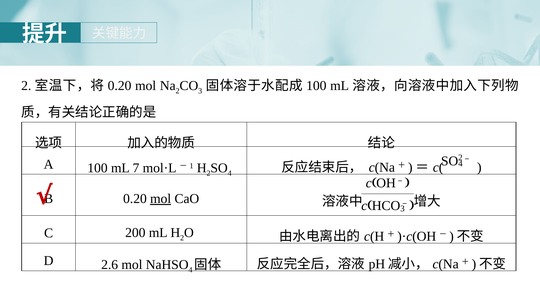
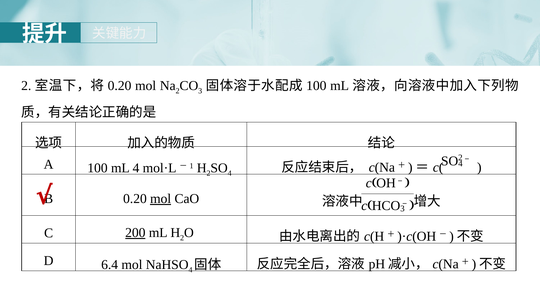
mL 7: 7 -> 4 (136, 168)
200 underline: none -> present (135, 232)
2.6: 2.6 -> 6.4 (110, 264)
